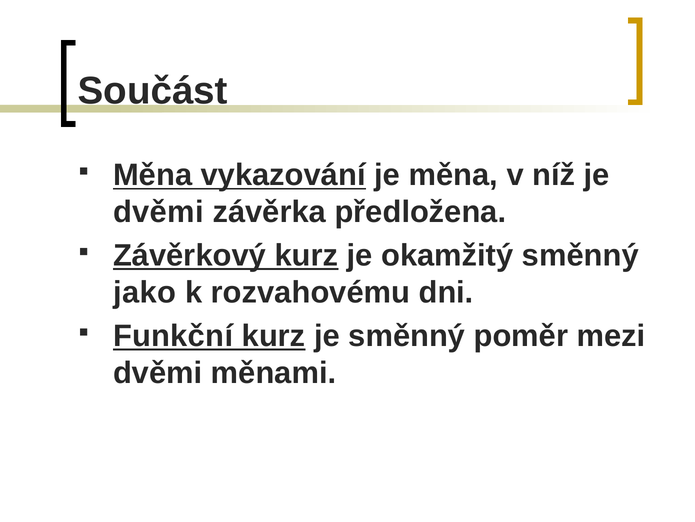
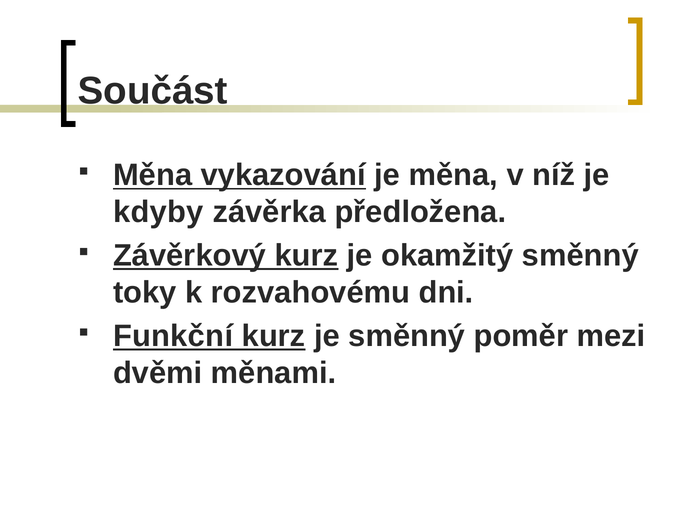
dvěmi: dvěmi -> kdyby (158, 212)
jako: jako -> toky (145, 292)
